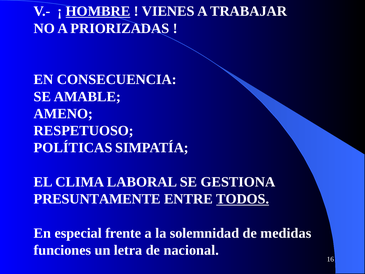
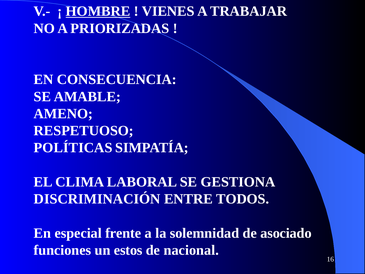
PRESUNTAMENTE: PRESUNTAMENTE -> DISCRIMINACIÓN (97, 199)
TODOS underline: present -> none (243, 199)
medidas: medidas -> asociado (286, 233)
letra: letra -> estos (128, 250)
